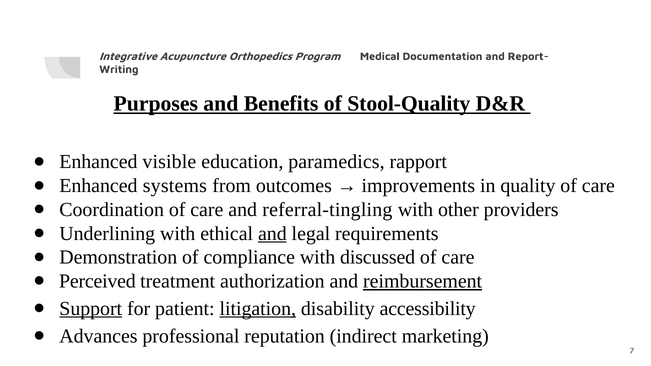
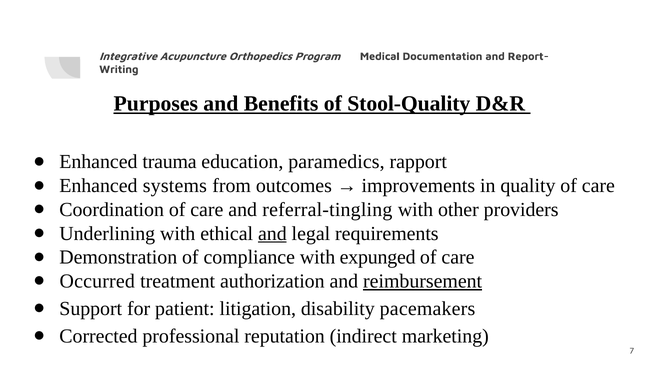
visible: visible -> trauma (170, 162)
discussed: discussed -> expunged (378, 257)
Perceived: Perceived -> Occurred (97, 281)
Support underline: present -> none (91, 309)
litigation underline: present -> none (258, 309)
accessibility: accessibility -> pacemakers (428, 309)
Advances: Advances -> Corrected (98, 336)
